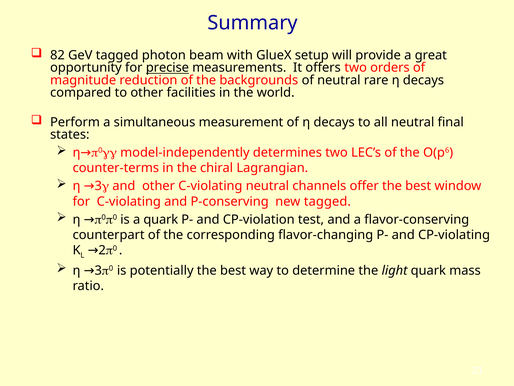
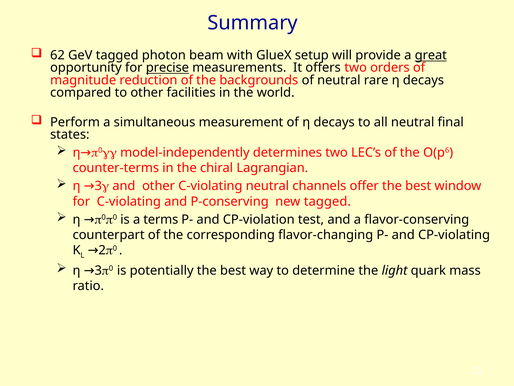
82: 82 -> 62 (57, 55)
great underline: none -> present (431, 55)
a quark: quark -> terms (161, 219)
